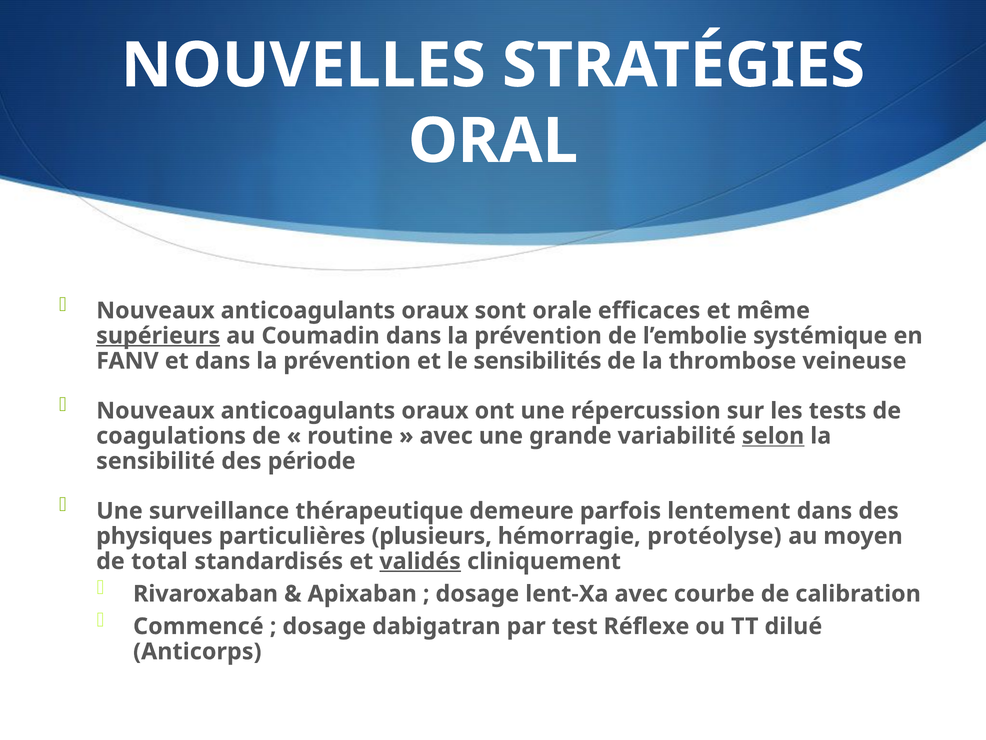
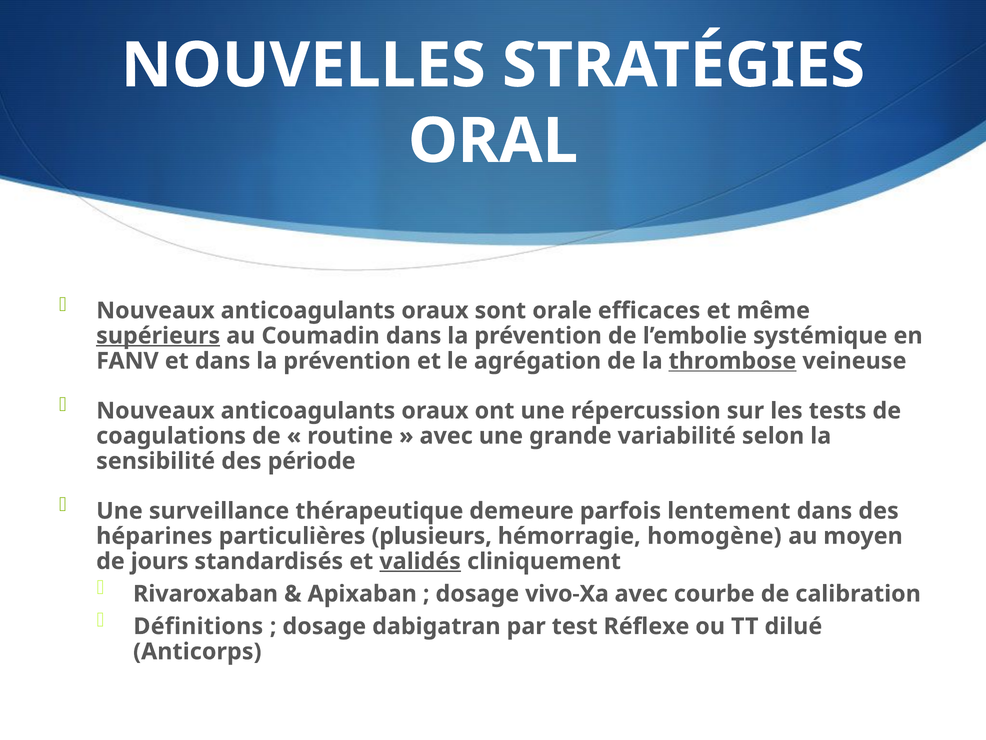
sensibilités: sensibilités -> agrégation (538, 361)
thrombose underline: none -> present (732, 361)
selon underline: present -> none (773, 436)
physiques: physiques -> héparines (154, 536)
protéolyse: protéolyse -> homogène (714, 536)
total: total -> jours (160, 561)
lent-Xa: lent-Xa -> vivo-Xa (567, 593)
Commencé: Commencé -> Définitions (198, 626)
